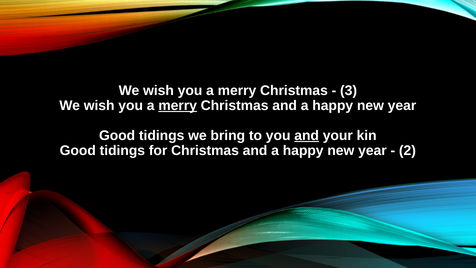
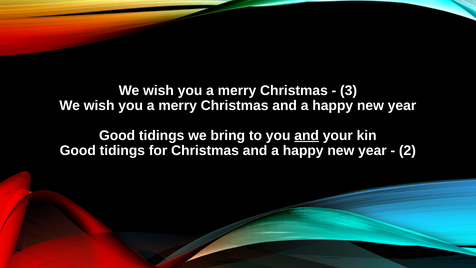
merry underline: present -> none (178, 105)
